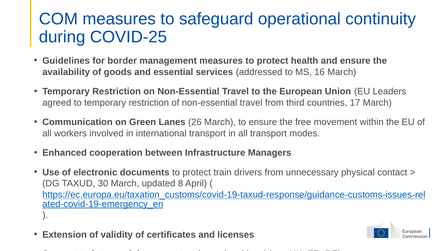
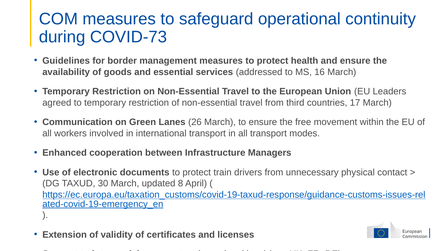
COVID-25: COVID-25 -> COVID-73 (128, 37)
